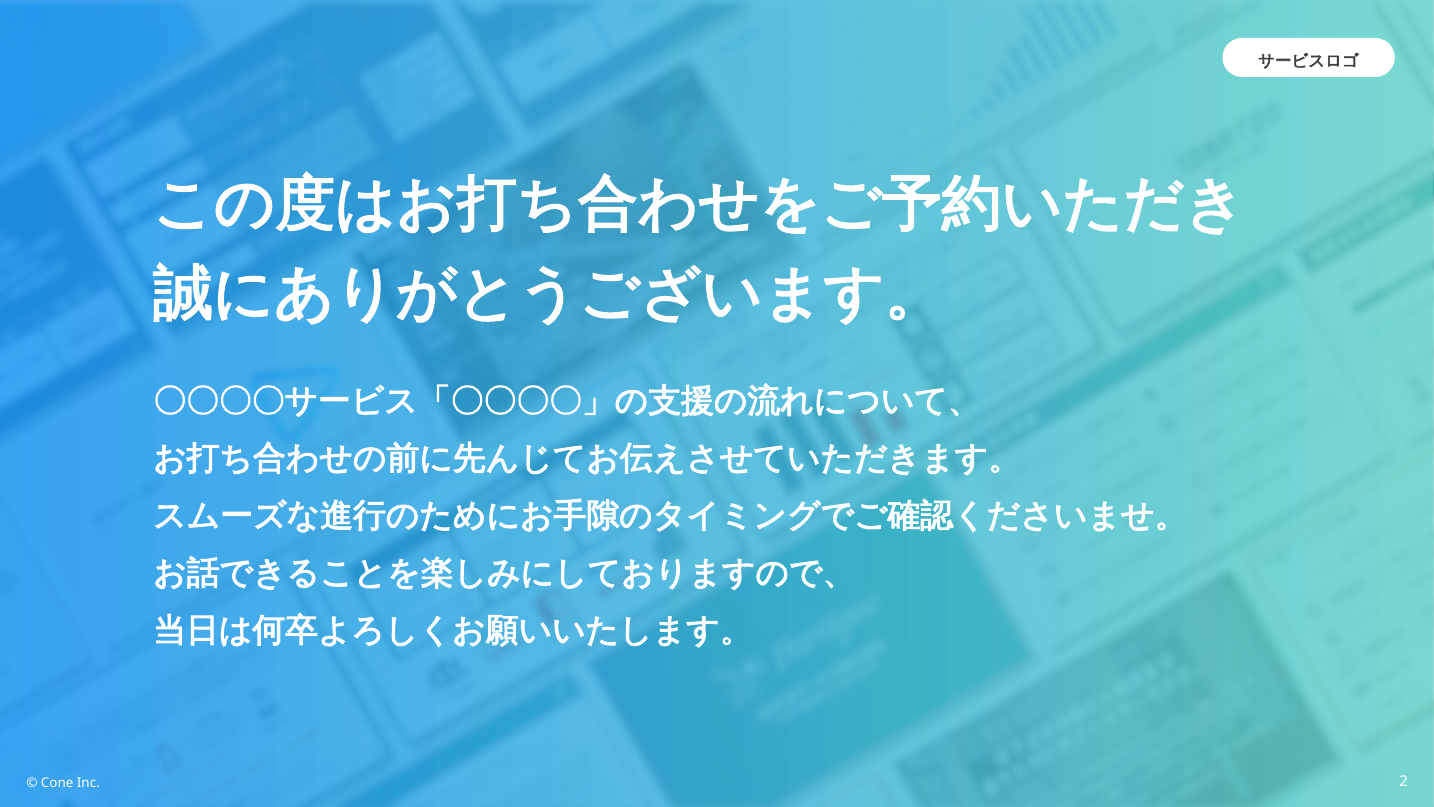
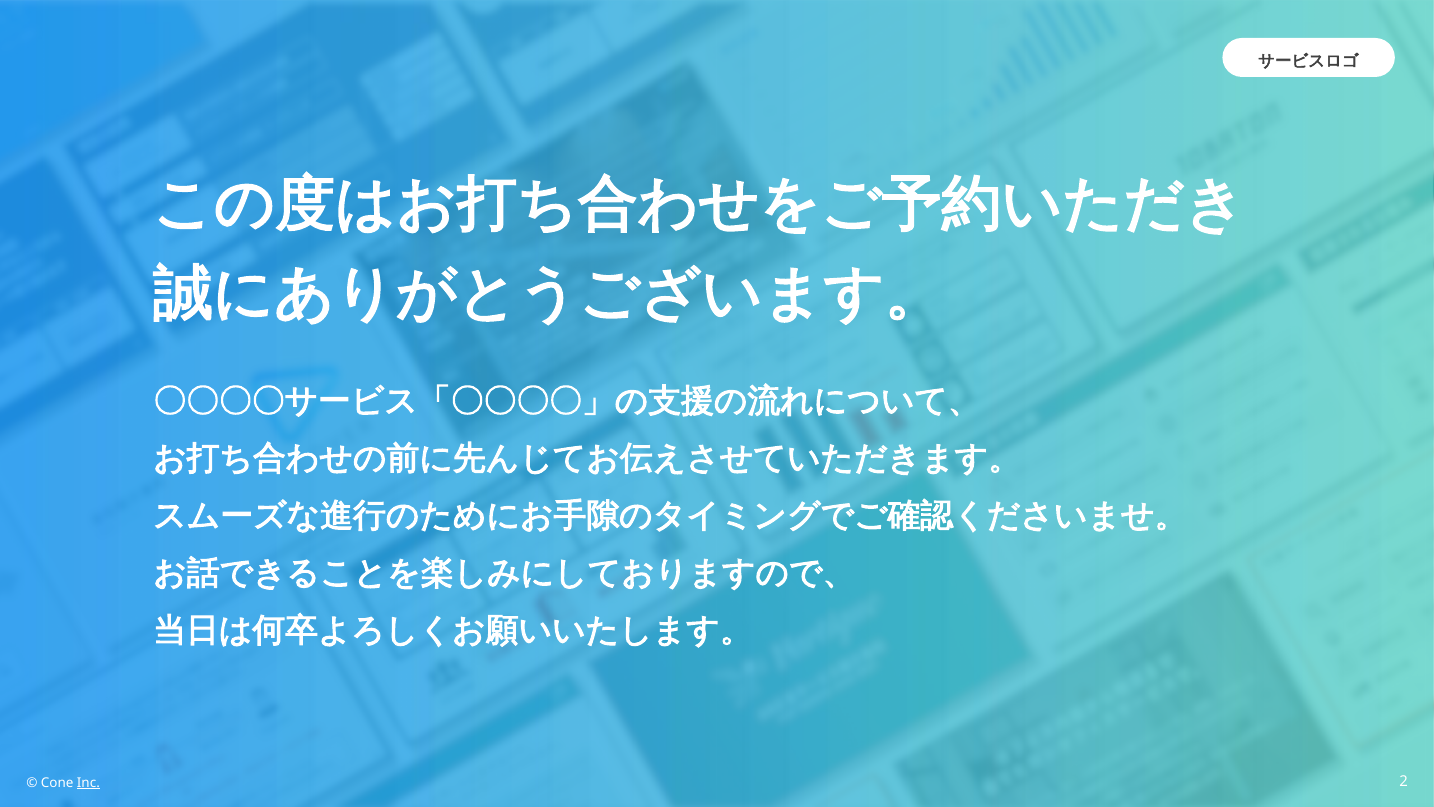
Inc underline: none -> present (88, 782)
